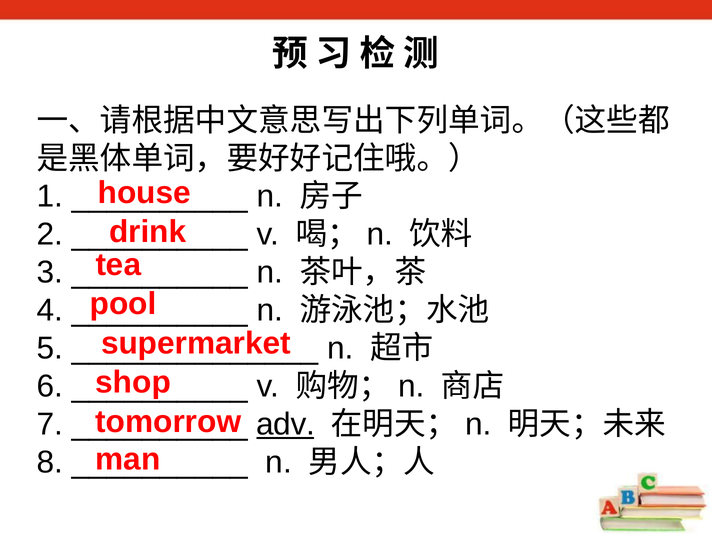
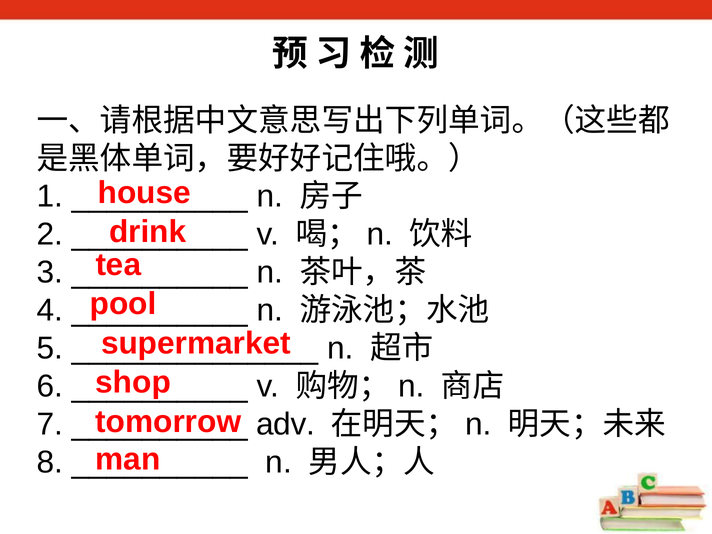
adv underline: present -> none (286, 424)
